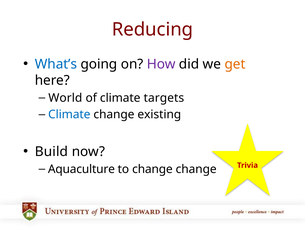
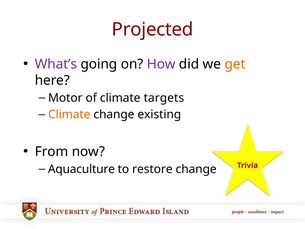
Reducing: Reducing -> Projected (153, 30)
What’s colour: blue -> purple (56, 64)
World: World -> Motor (65, 98)
Climate colour: blue -> orange (69, 114)
Build: Build -> From (52, 151)
to change: change -> restore (152, 169)
